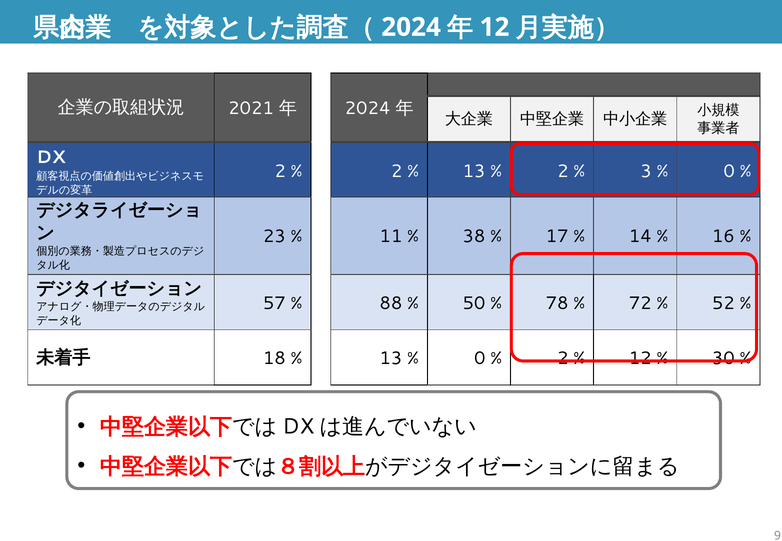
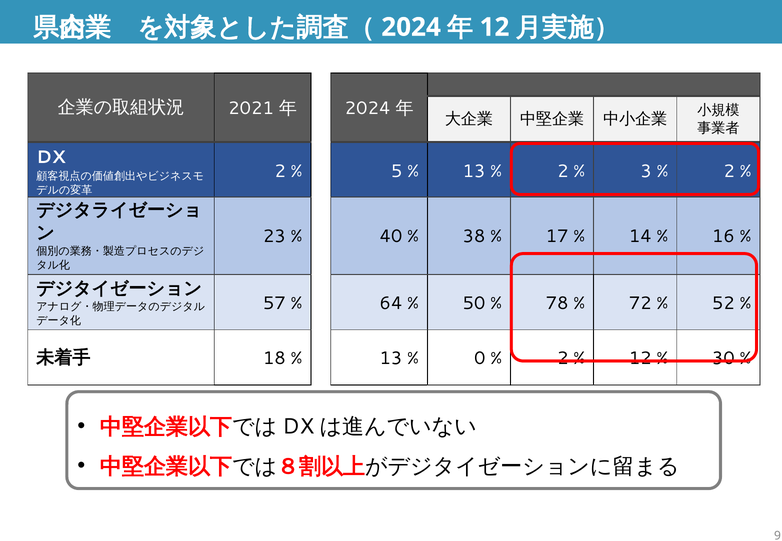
2: 2 -> 5 (397, 171)
0: 0 -> 2 (729, 171)
11: 11 -> 40 (391, 236)
88: 88 -> 64 (391, 303)
